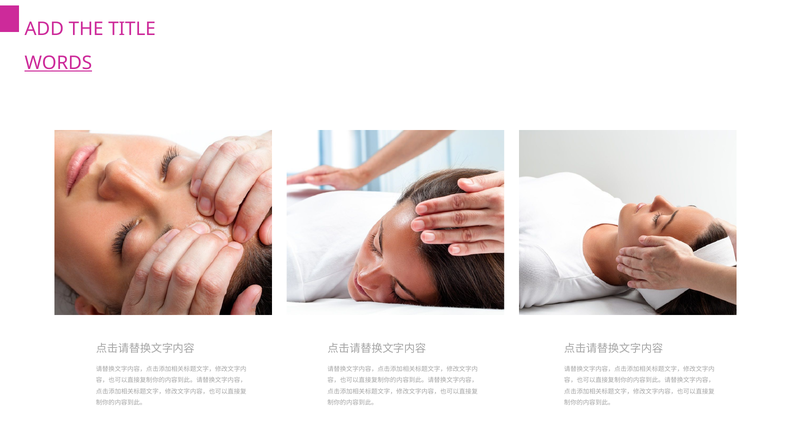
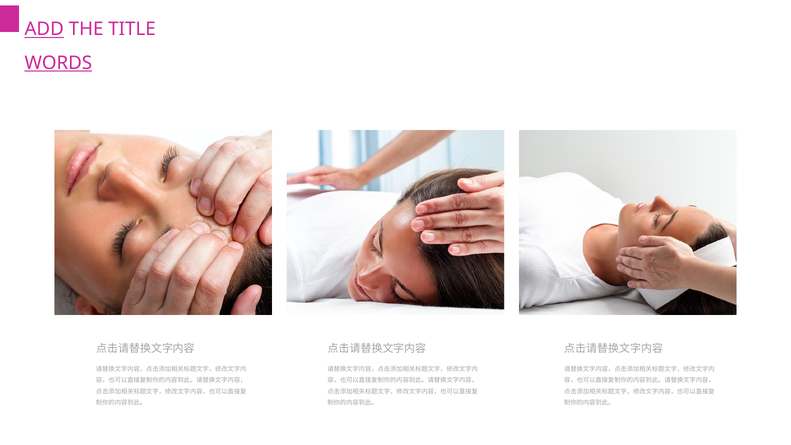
ADD underline: none -> present (44, 29)
